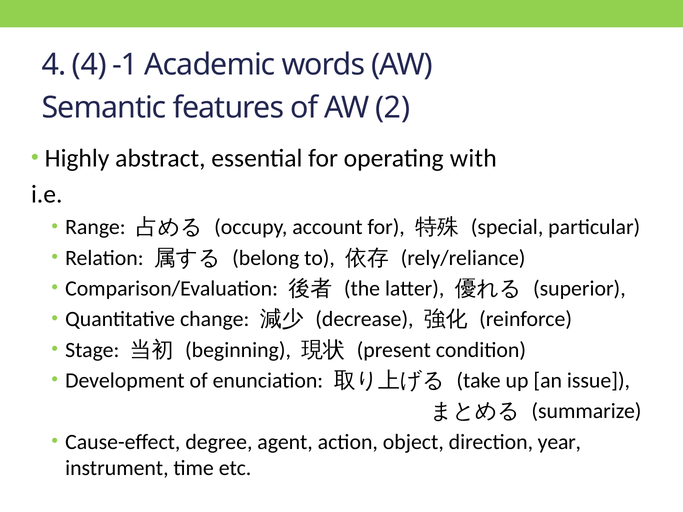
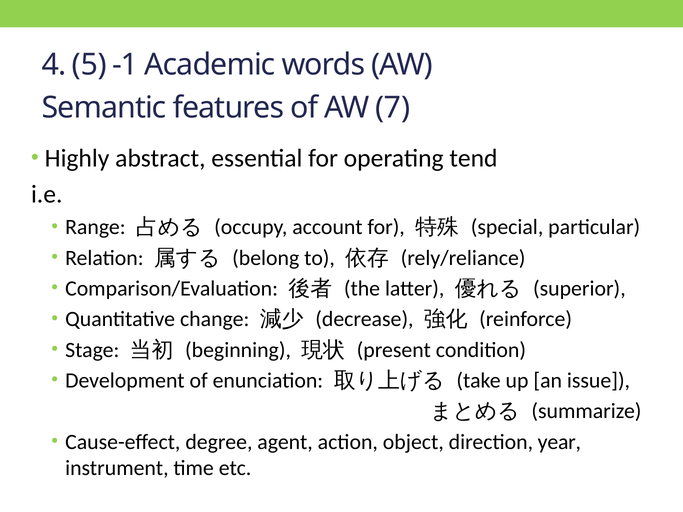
4 4: 4 -> 5 (89, 65)
2: 2 -> 7 (393, 108)
with: with -> tend (473, 158)
